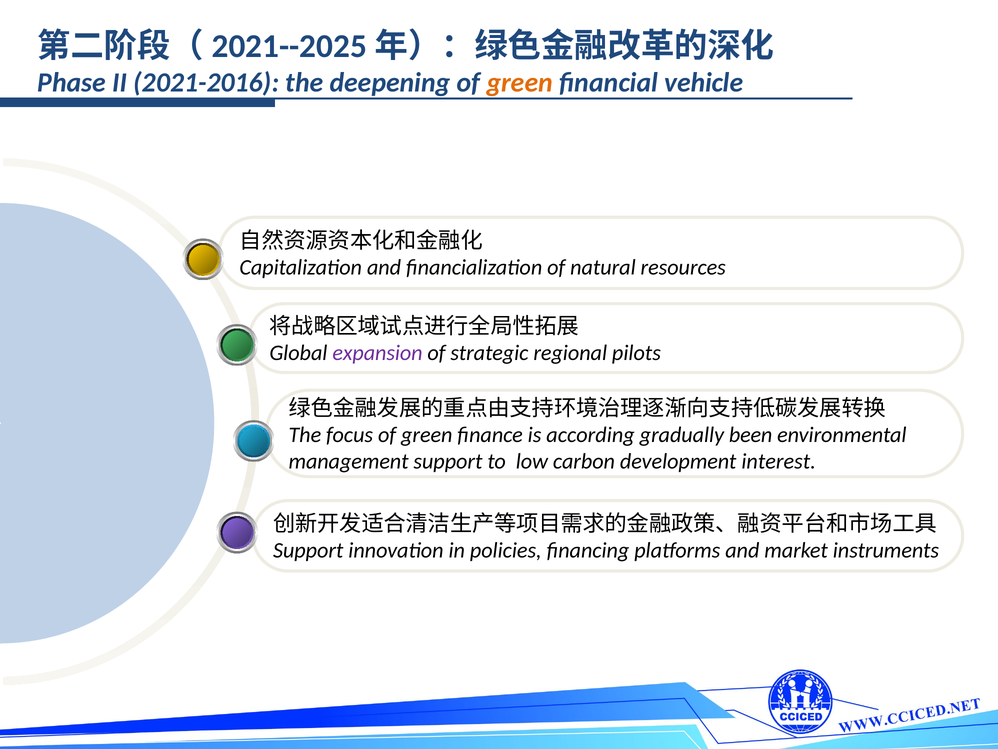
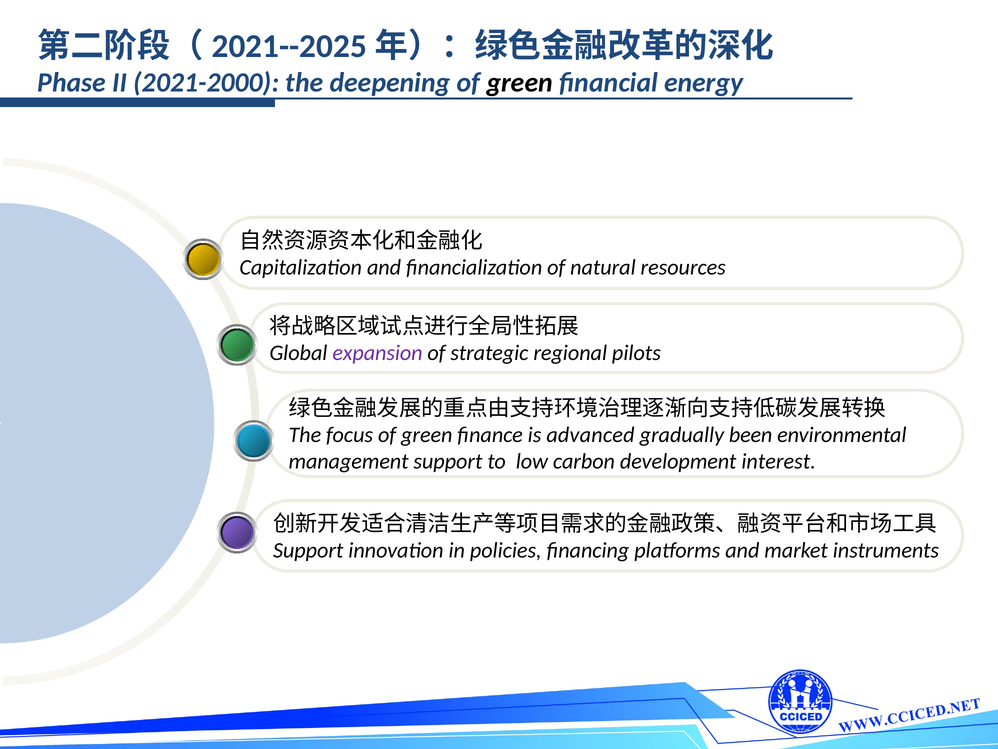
2021-2016: 2021-2016 -> 2021-2000 (206, 82)
green colour: orange -> black (520, 82)
vehicle: vehicle -> energy (704, 82)
according: according -> advanced (590, 435)
